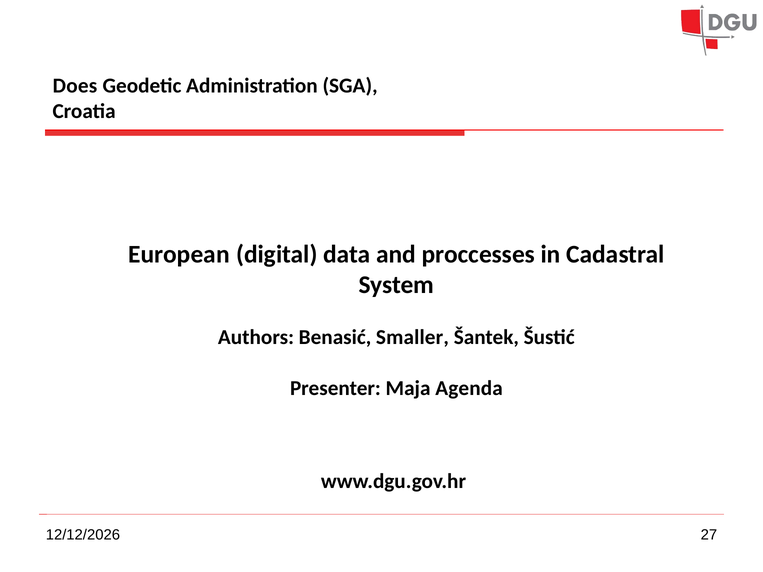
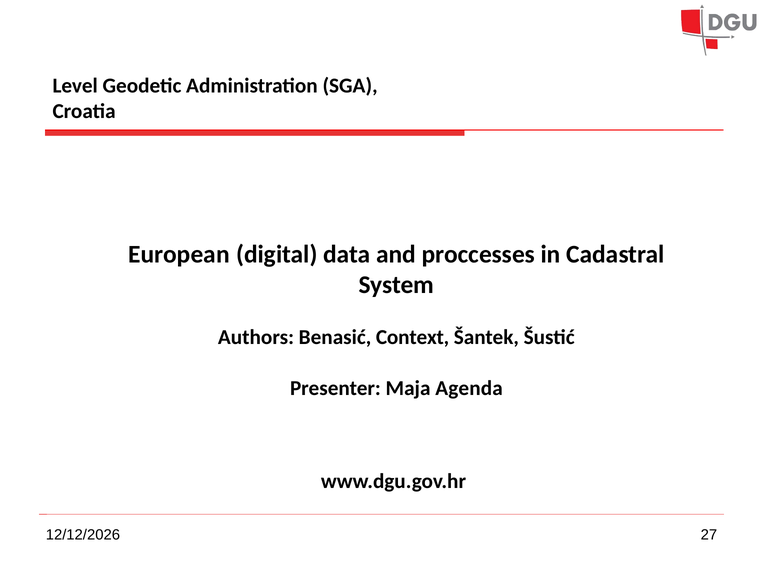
Does: Does -> Level (75, 86)
Smaller: Smaller -> Context (413, 337)
